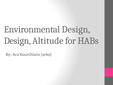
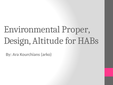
Environmental Design: Design -> Proper (76, 29)
